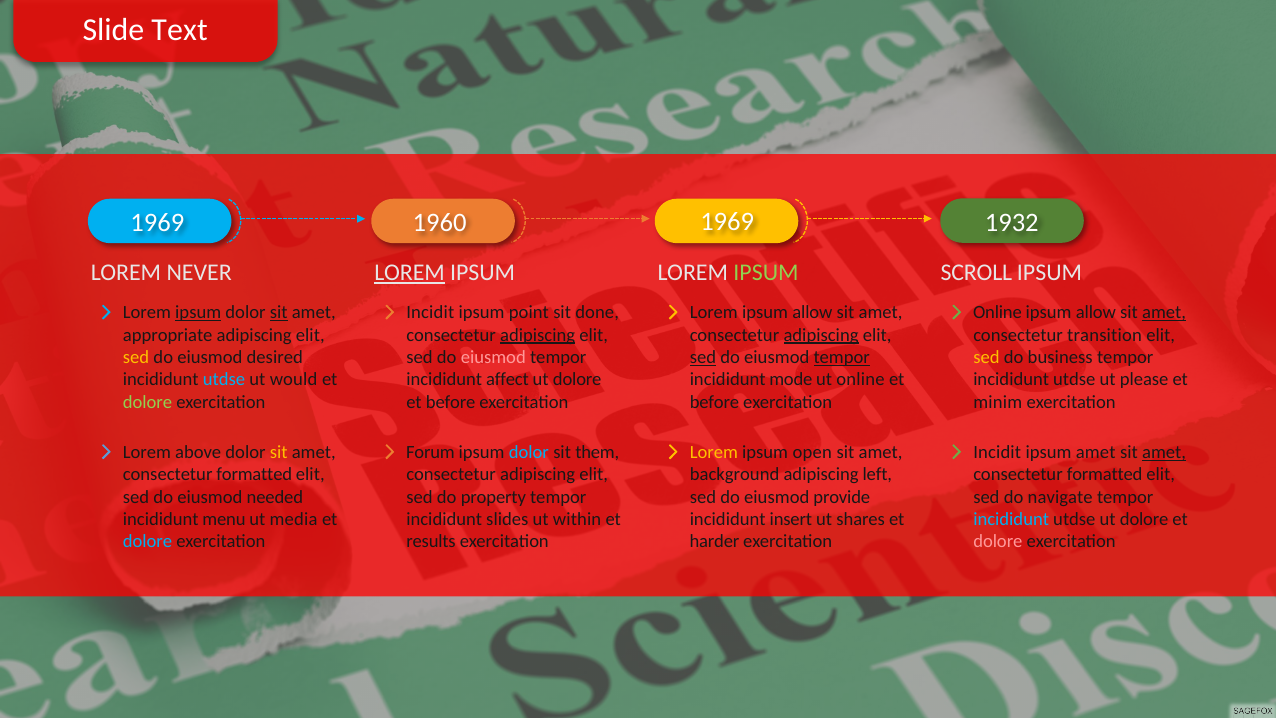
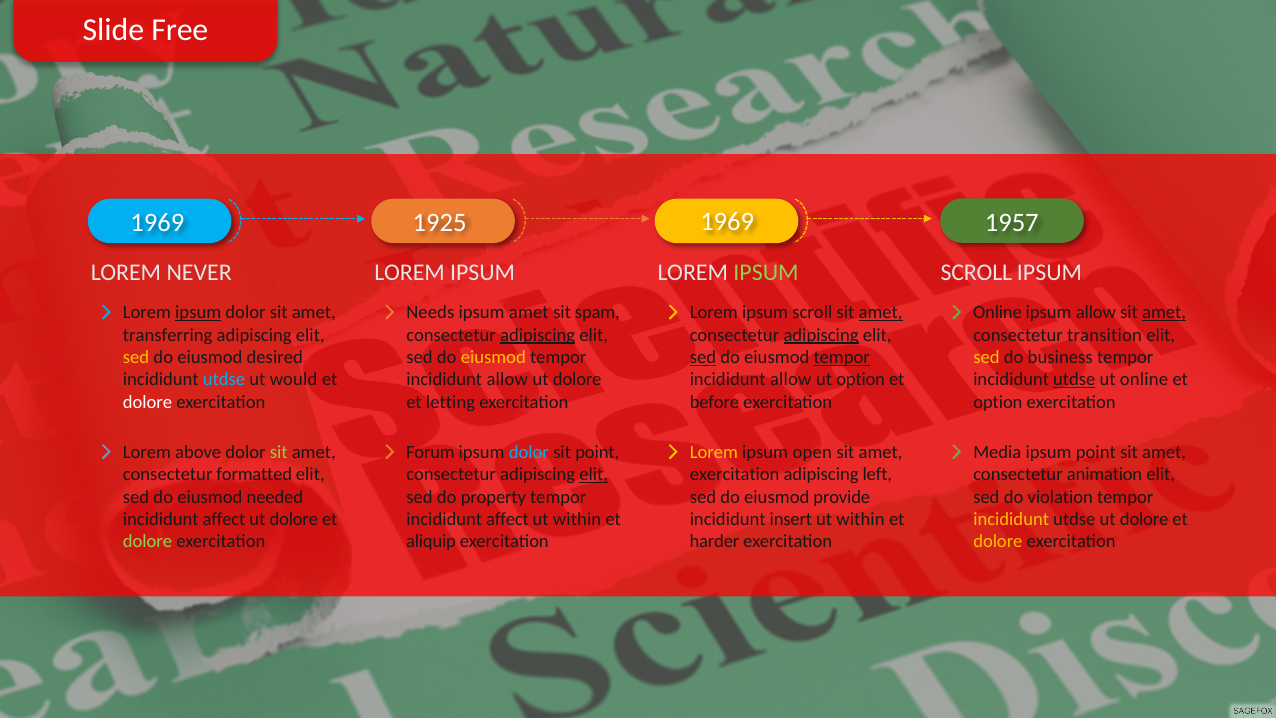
Text: Text -> Free (180, 30)
1960: 1960 -> 1925 (440, 223)
1932: 1932 -> 1957 (1012, 223)
LOREM underline: present -> none (410, 272)
sit underline: present -> none (279, 313)
Incidit: Incidit -> Needs (430, 313)
ipsum point: point -> amet (529, 313)
done: done -> spam (597, 313)
Lorem ipsum allow: allow -> scroll (812, 313)
amet underline: none -> present (881, 313)
appropriate: appropriate -> transferring (168, 335)
eiusmod colour: pink -> yellow (493, 357)
affect: affect -> allow (507, 380)
mode: mode -> allow (791, 380)
ut online: online -> option (861, 380)
utdse underline: none -> present (1074, 380)
ut please: please -> online (1144, 380)
dolore colour: light green -> white (148, 402)
before: before -> letting (451, 402)
minim: minim -> option (998, 402)
sit colour: yellow -> light green (279, 452)
sit them: them -> point (597, 452)
Incidit: Incidit -> Media (997, 452)
ipsum amet: amet -> point (1096, 452)
amet underline: present -> none (1164, 452)
elit underline: none -> present (594, 475)
background: background -> exercitation (735, 475)
formatted: formatted -> animation (1105, 475)
navigate: navigate -> violation (1060, 497)
menu: menu -> affect (224, 519)
media: media -> dolore (294, 519)
slides: slides -> affect (507, 519)
shares: shares -> within (861, 519)
incididunt colour: light blue -> yellow (1011, 519)
dolore colour: light blue -> light green (148, 542)
results: results -> aliquip (431, 542)
dolore colour: pink -> yellow (998, 542)
